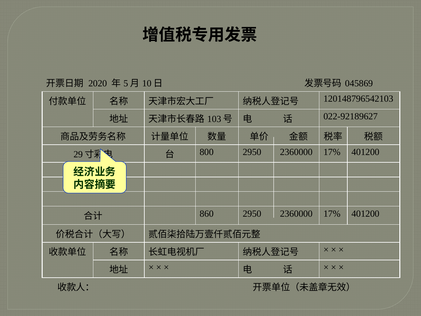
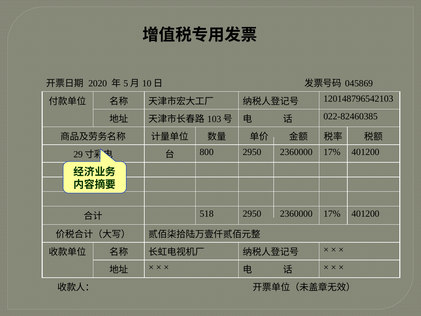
022-92189627: 022-92189627 -> 022-82460385 (351, 116)
860: 860 -> 518 (207, 213)
